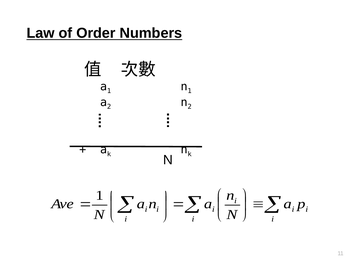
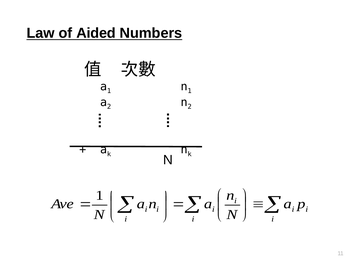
Order: Order -> Aided (96, 33)
